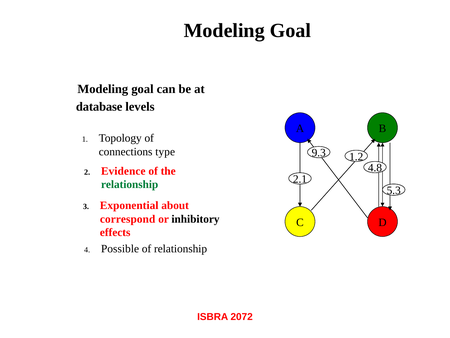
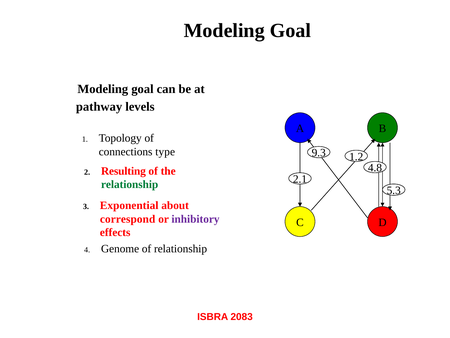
database: database -> pathway (99, 107)
Evidence: Evidence -> Resulting (123, 171)
inhibitory colour: black -> purple (195, 219)
Possible: Possible -> Genome (120, 249)
2072: 2072 -> 2083 (242, 316)
